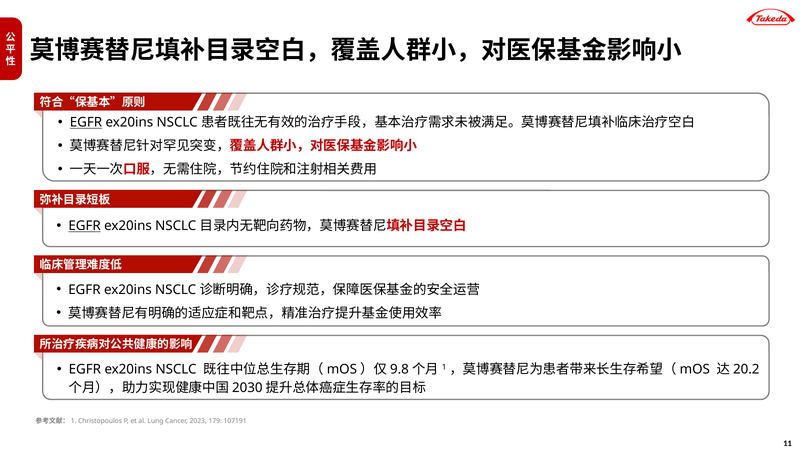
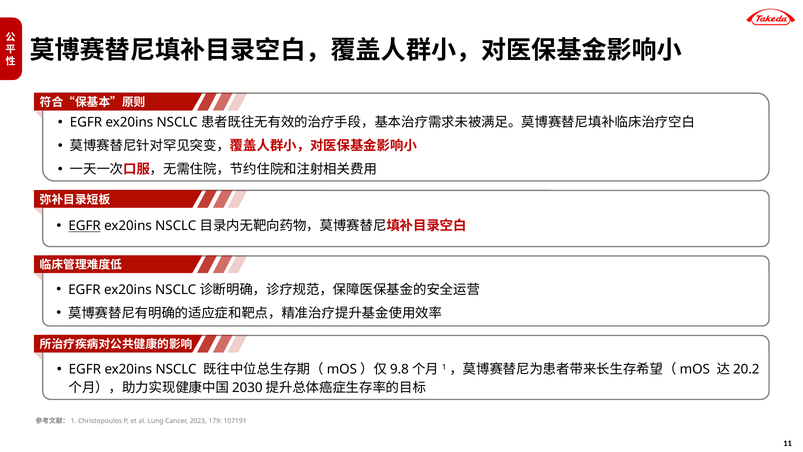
EGFR underline: present -> none (86, 122)
